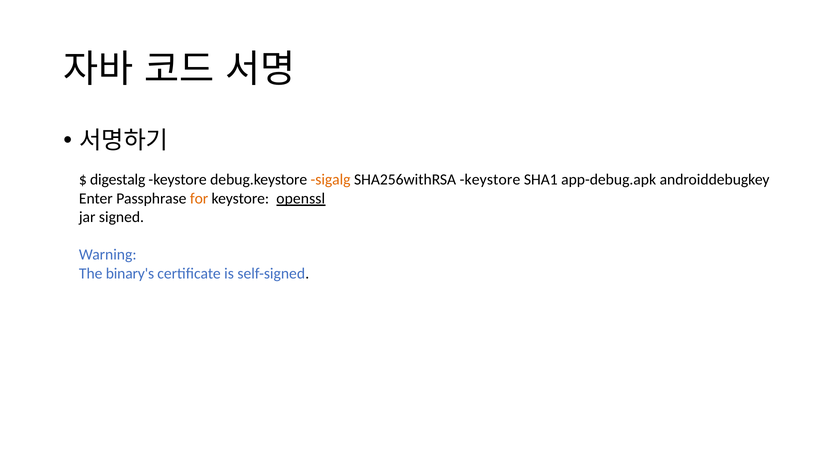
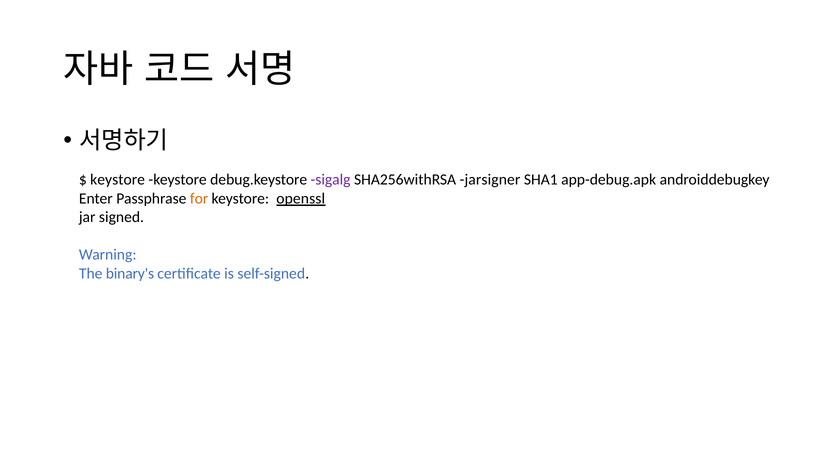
digestalg: digestalg -> keystore (118, 180)
sigalg colour: orange -> purple (331, 180)
SHA256withRSA keystore: keystore -> jarsigner (490, 180)
